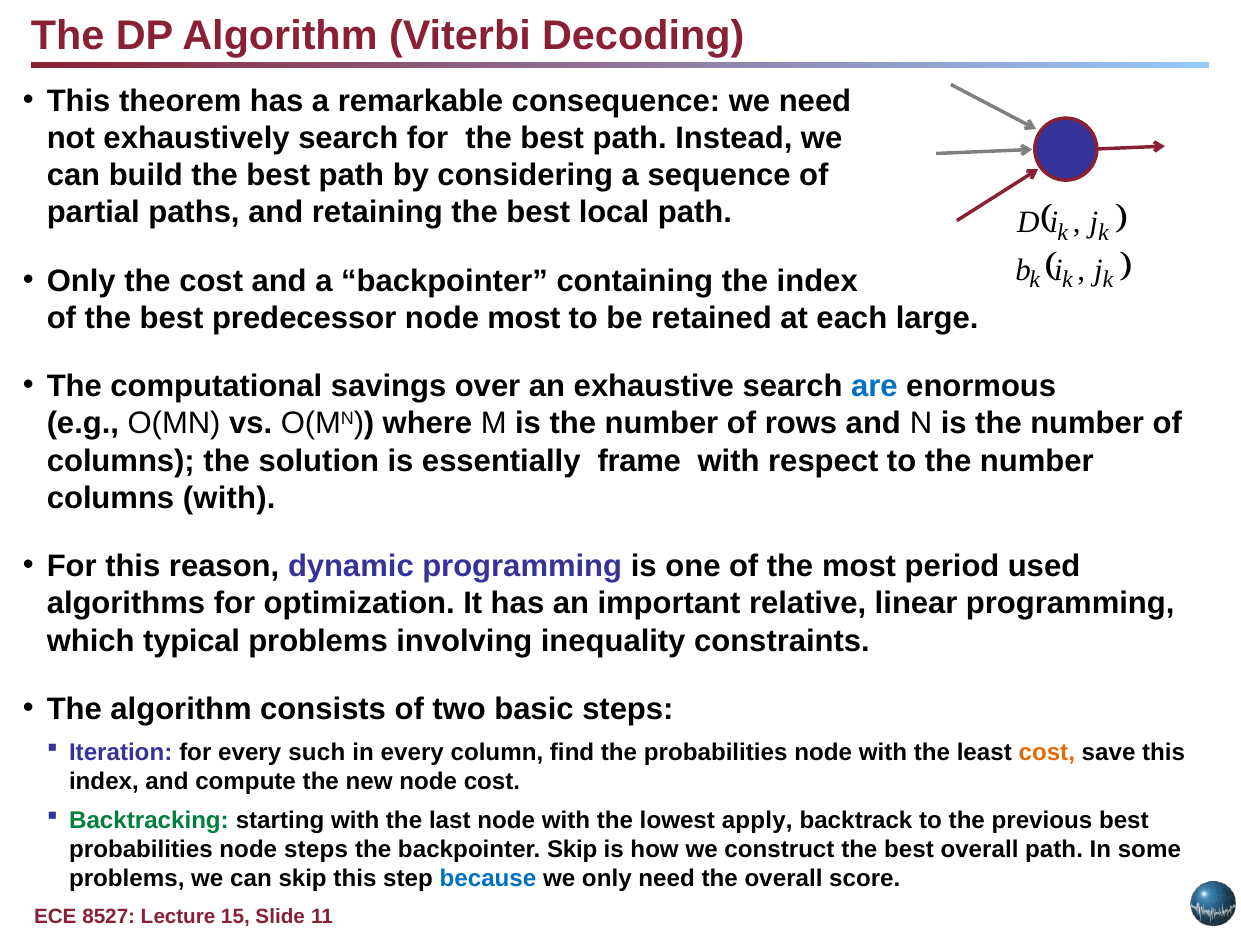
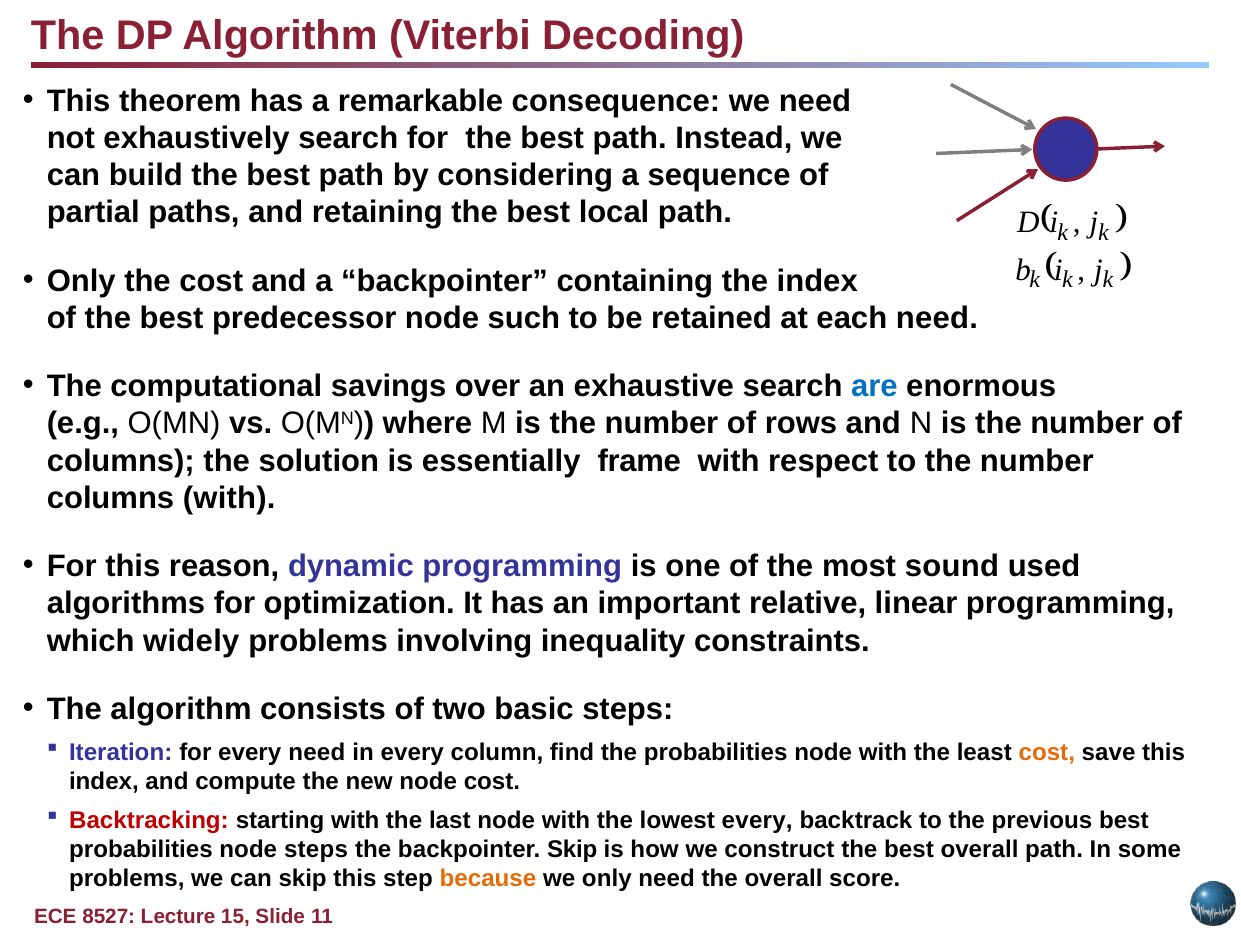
node most: most -> such (524, 318)
each large: large -> need (937, 318)
period: period -> sound (952, 566)
typical: typical -> widely (191, 641)
every such: such -> need (317, 752)
Backtracking colour: green -> red (149, 820)
lowest apply: apply -> every (757, 820)
because colour: blue -> orange (488, 878)
